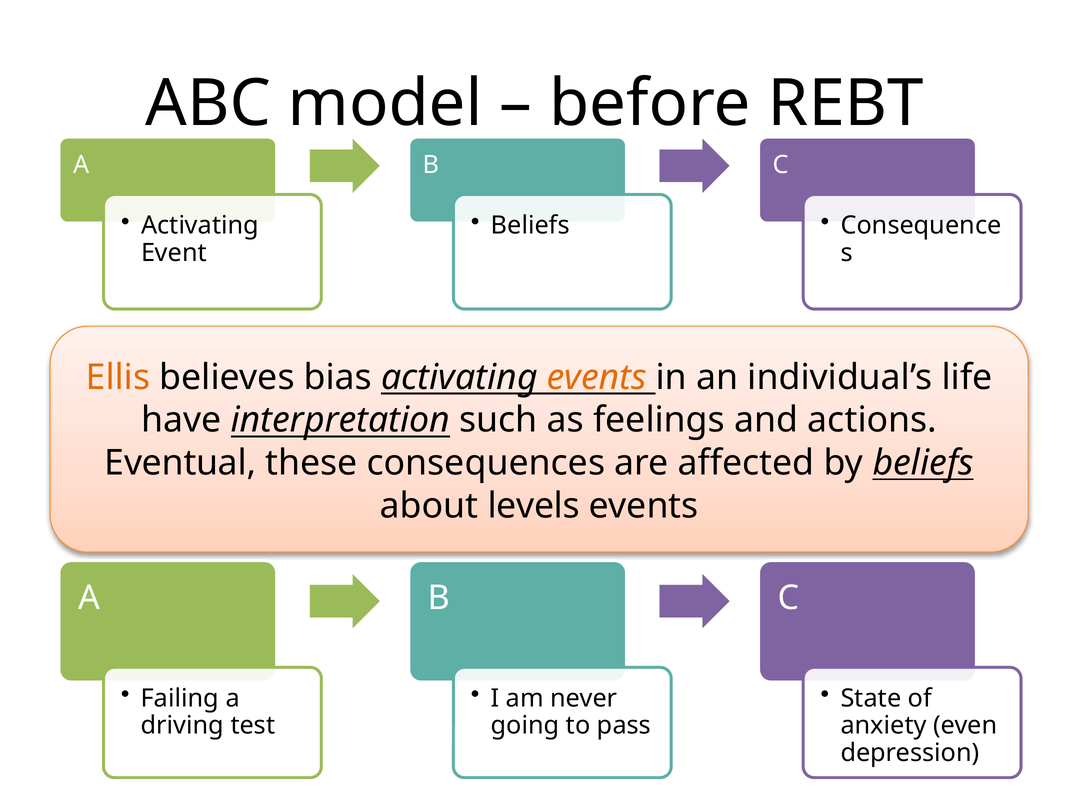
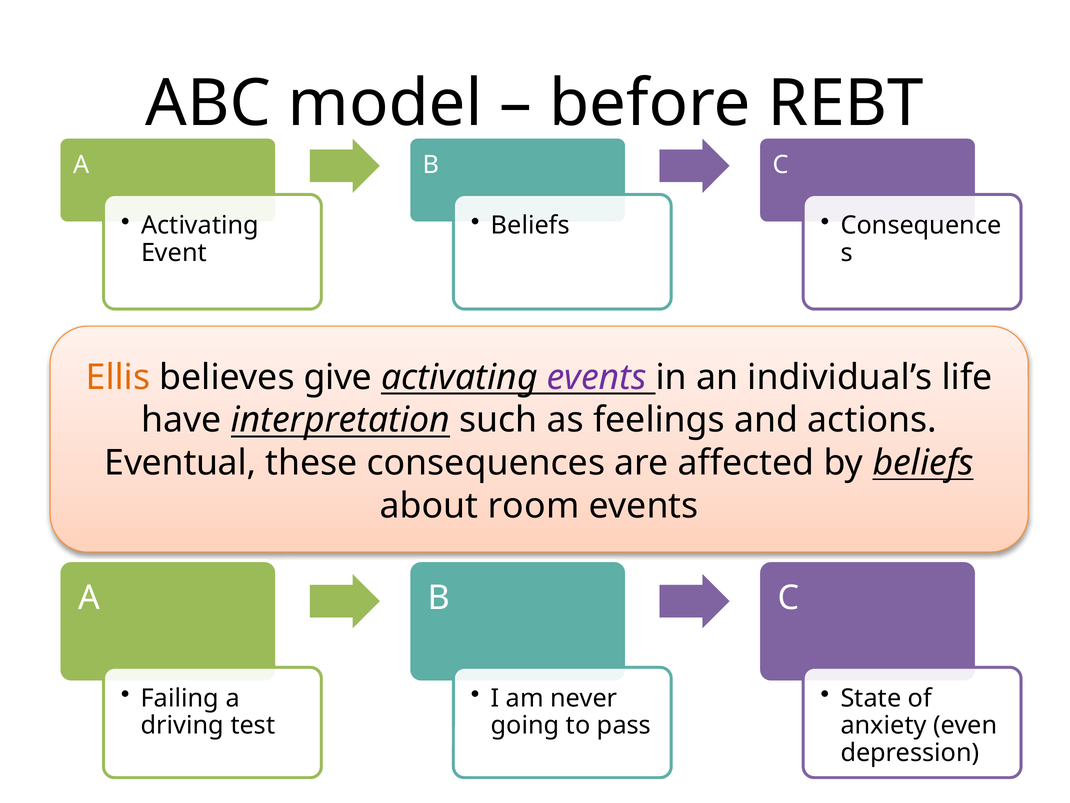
bias: bias -> give (338, 377)
events colour: orange -> purple (597, 377)
levels: levels -> room (533, 505)
